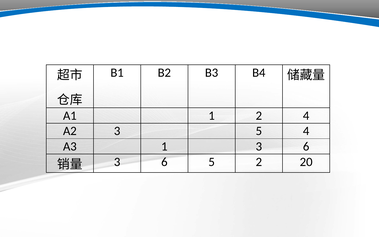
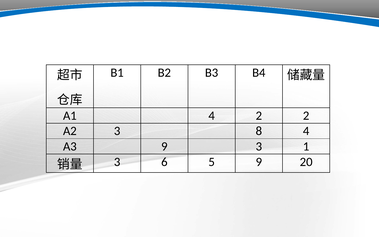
A1 1: 1 -> 4 (212, 116)
2 4: 4 -> 2 (306, 116)
3 5: 5 -> 8 (259, 131)
A3 1: 1 -> 9 (164, 146)
6: 6 -> 1 (306, 146)
5 2: 2 -> 9 (259, 162)
